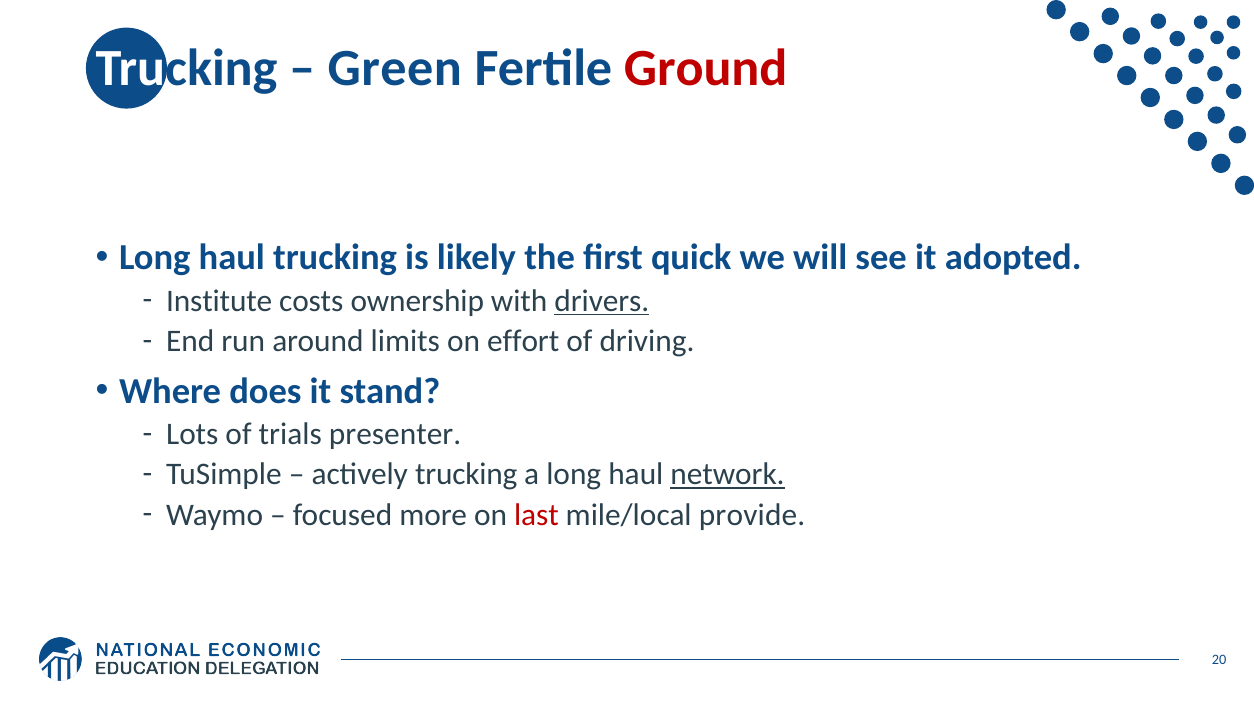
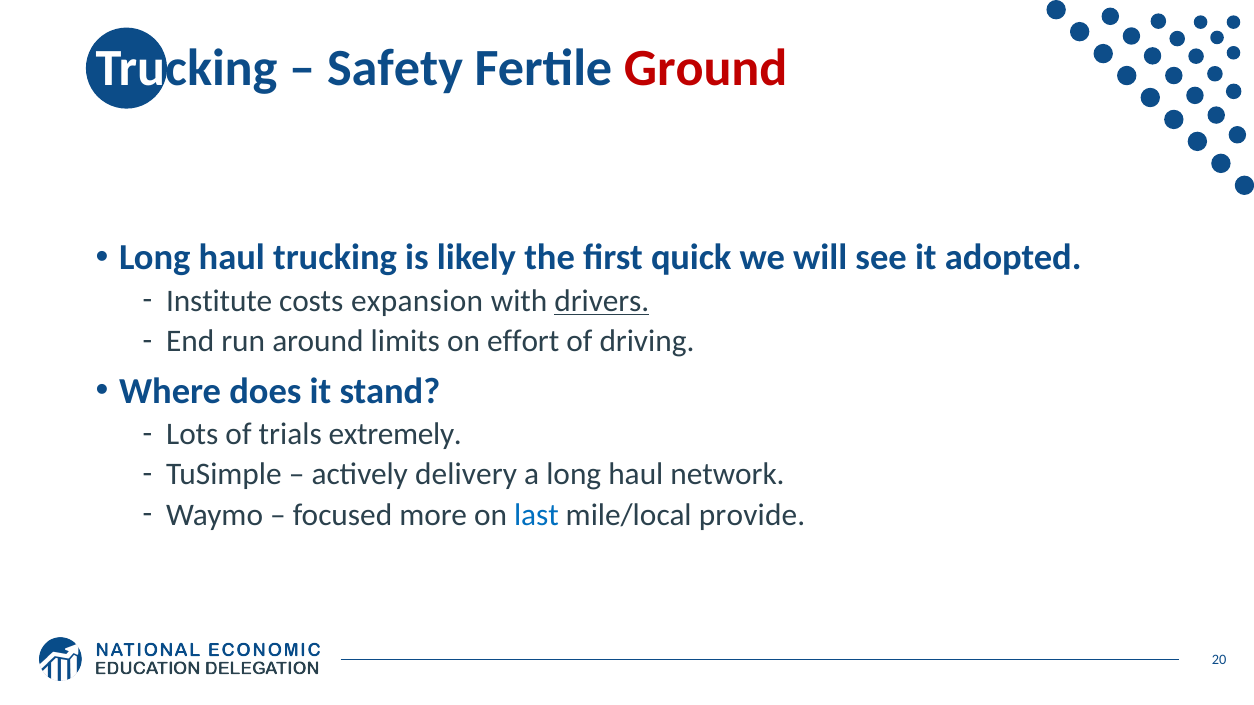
Green: Green -> Safety (395, 68)
ownership: ownership -> expansion (417, 301)
presenter: presenter -> extremely (395, 434)
actively trucking: trucking -> delivery (466, 475)
network underline: present -> none (728, 475)
last colour: red -> blue (536, 515)
